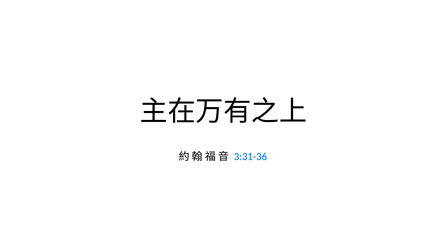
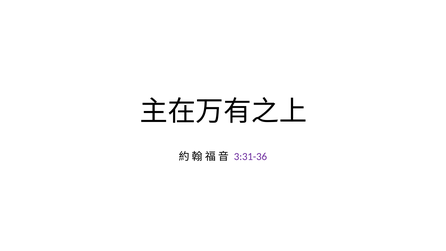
3:31-36 colour: blue -> purple (250, 157)
